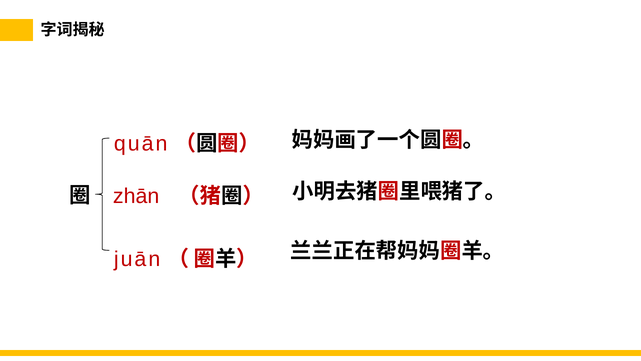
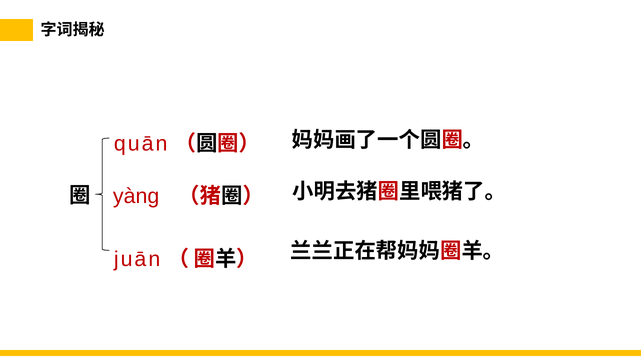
zhān: zhān -> yàng (136, 196)
